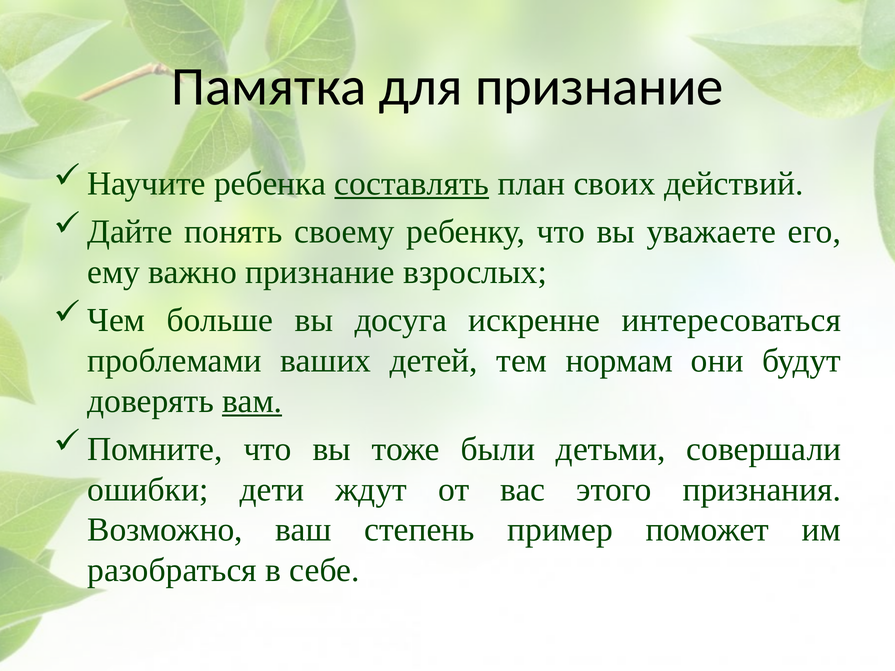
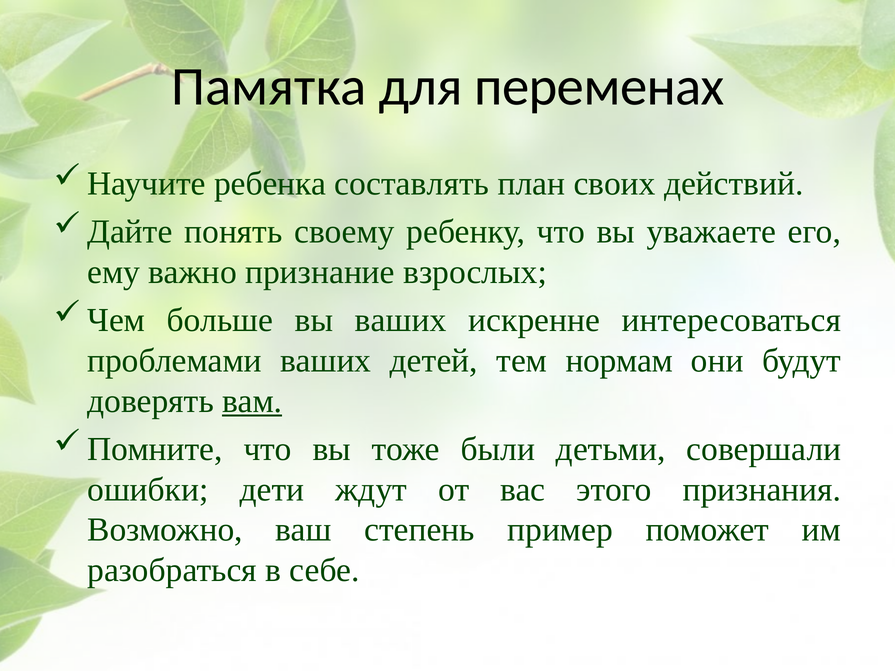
для признание: признание -> переменах (599, 87)
составлять underline: present -> none (412, 184)
вы досуга: досуга -> ваших (401, 320)
